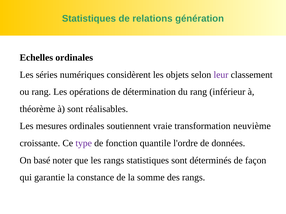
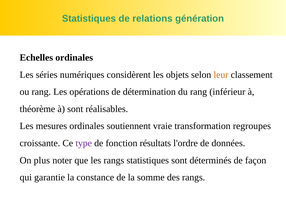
leur colour: purple -> orange (221, 75)
neuvième: neuvième -> regroupes (252, 126)
quantile: quantile -> résultats (155, 143)
basé: basé -> plus (42, 161)
